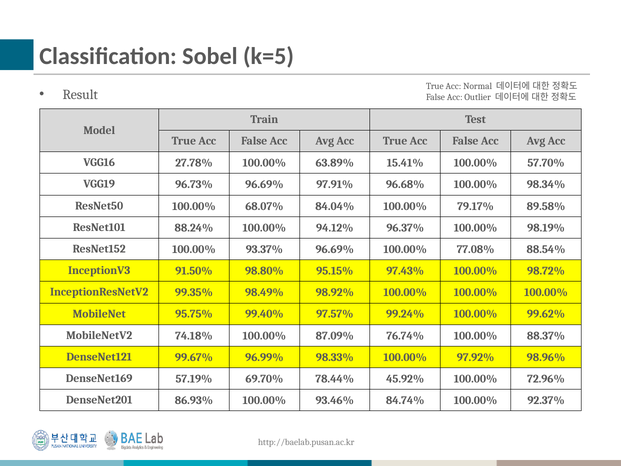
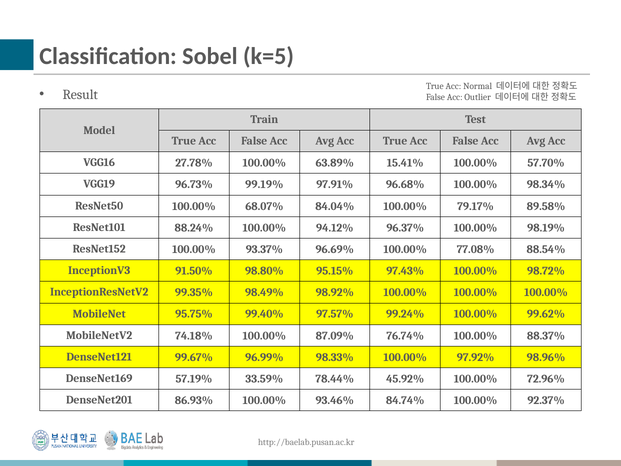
96.73% 96.69%: 96.69% -> 99.19% (264, 185)
69.70%: 69.70% -> 33.59% (264, 379)
